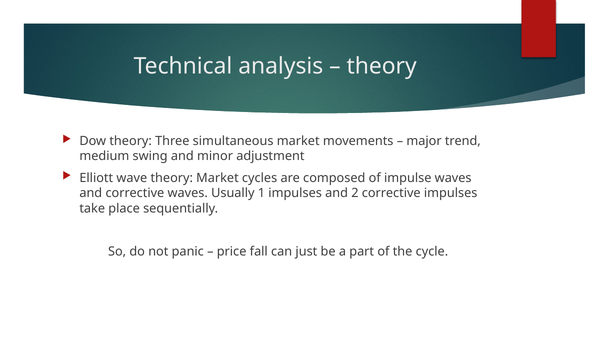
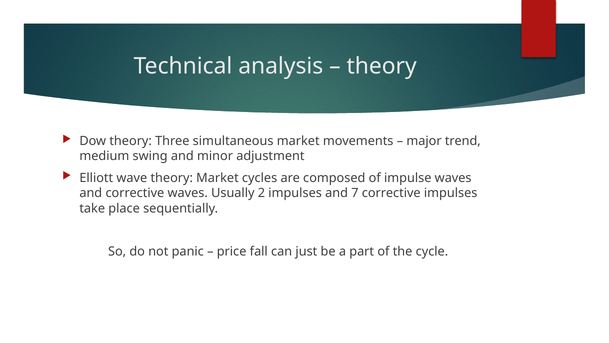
1: 1 -> 2 (261, 193)
2: 2 -> 7 (355, 193)
